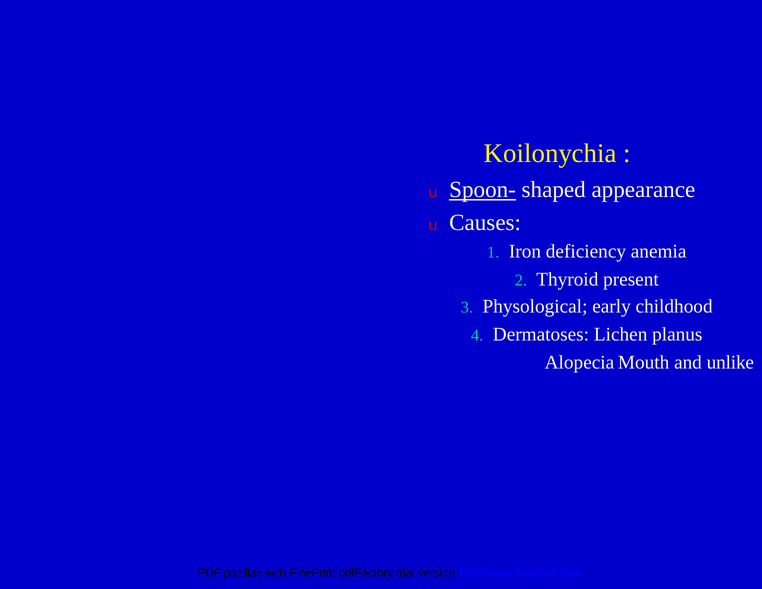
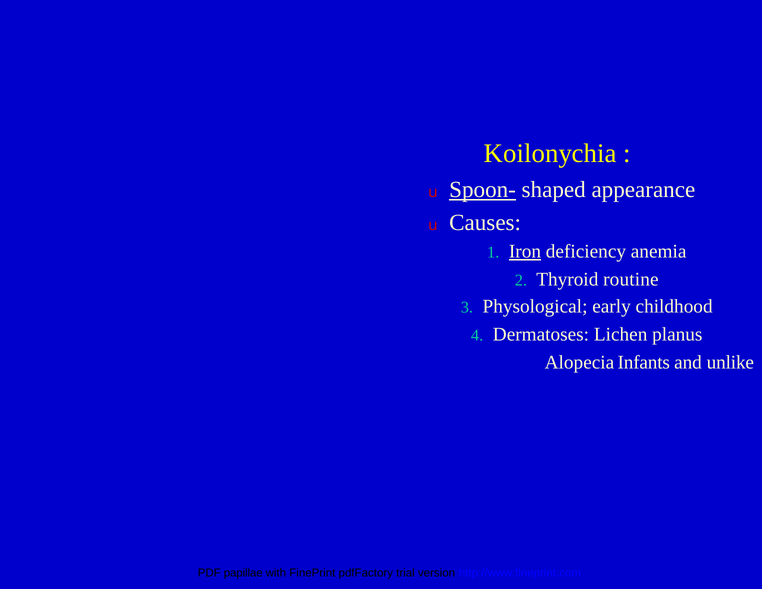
Iron underline: none -> present (525, 251)
present: present -> routine (631, 279)
Mouth: Mouth -> Infants (644, 362)
